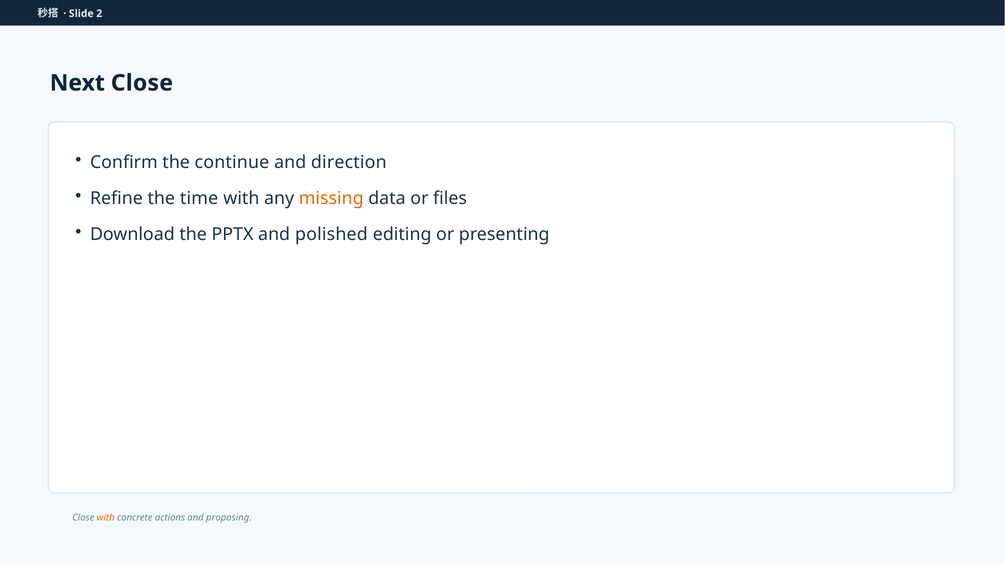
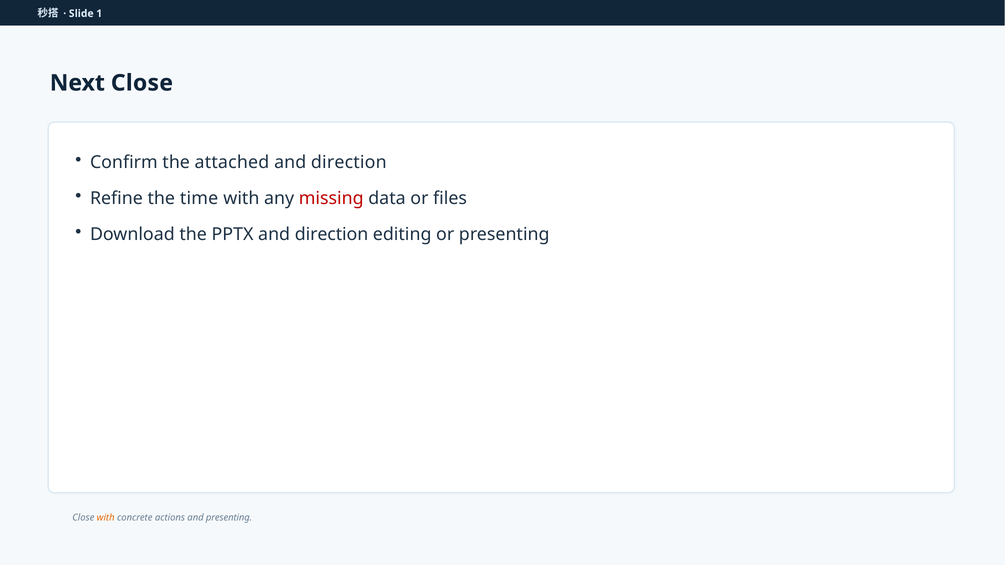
2: 2 -> 1 (99, 14)
continue: continue -> attached (232, 163)
missing colour: orange -> red (331, 199)
PPTX and polished: polished -> direction (332, 235)
and proposing: proposing -> presenting (229, 518)
